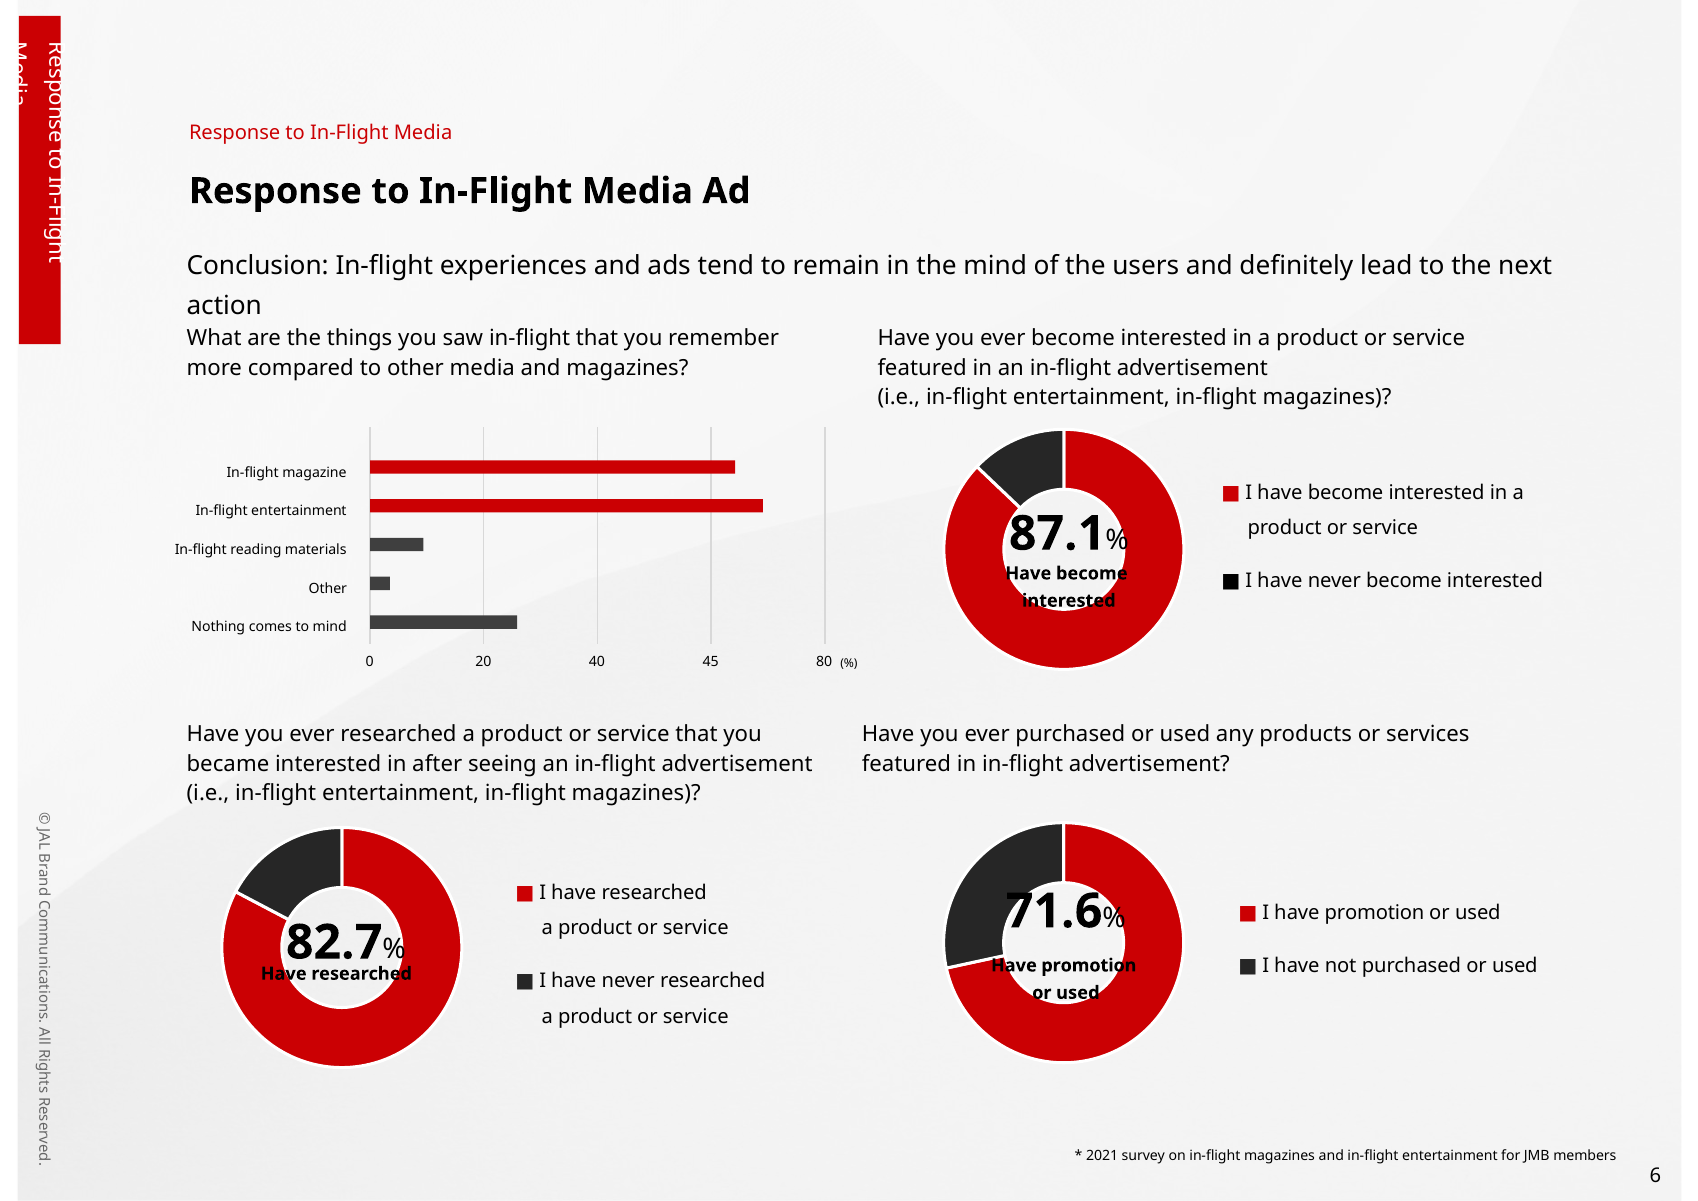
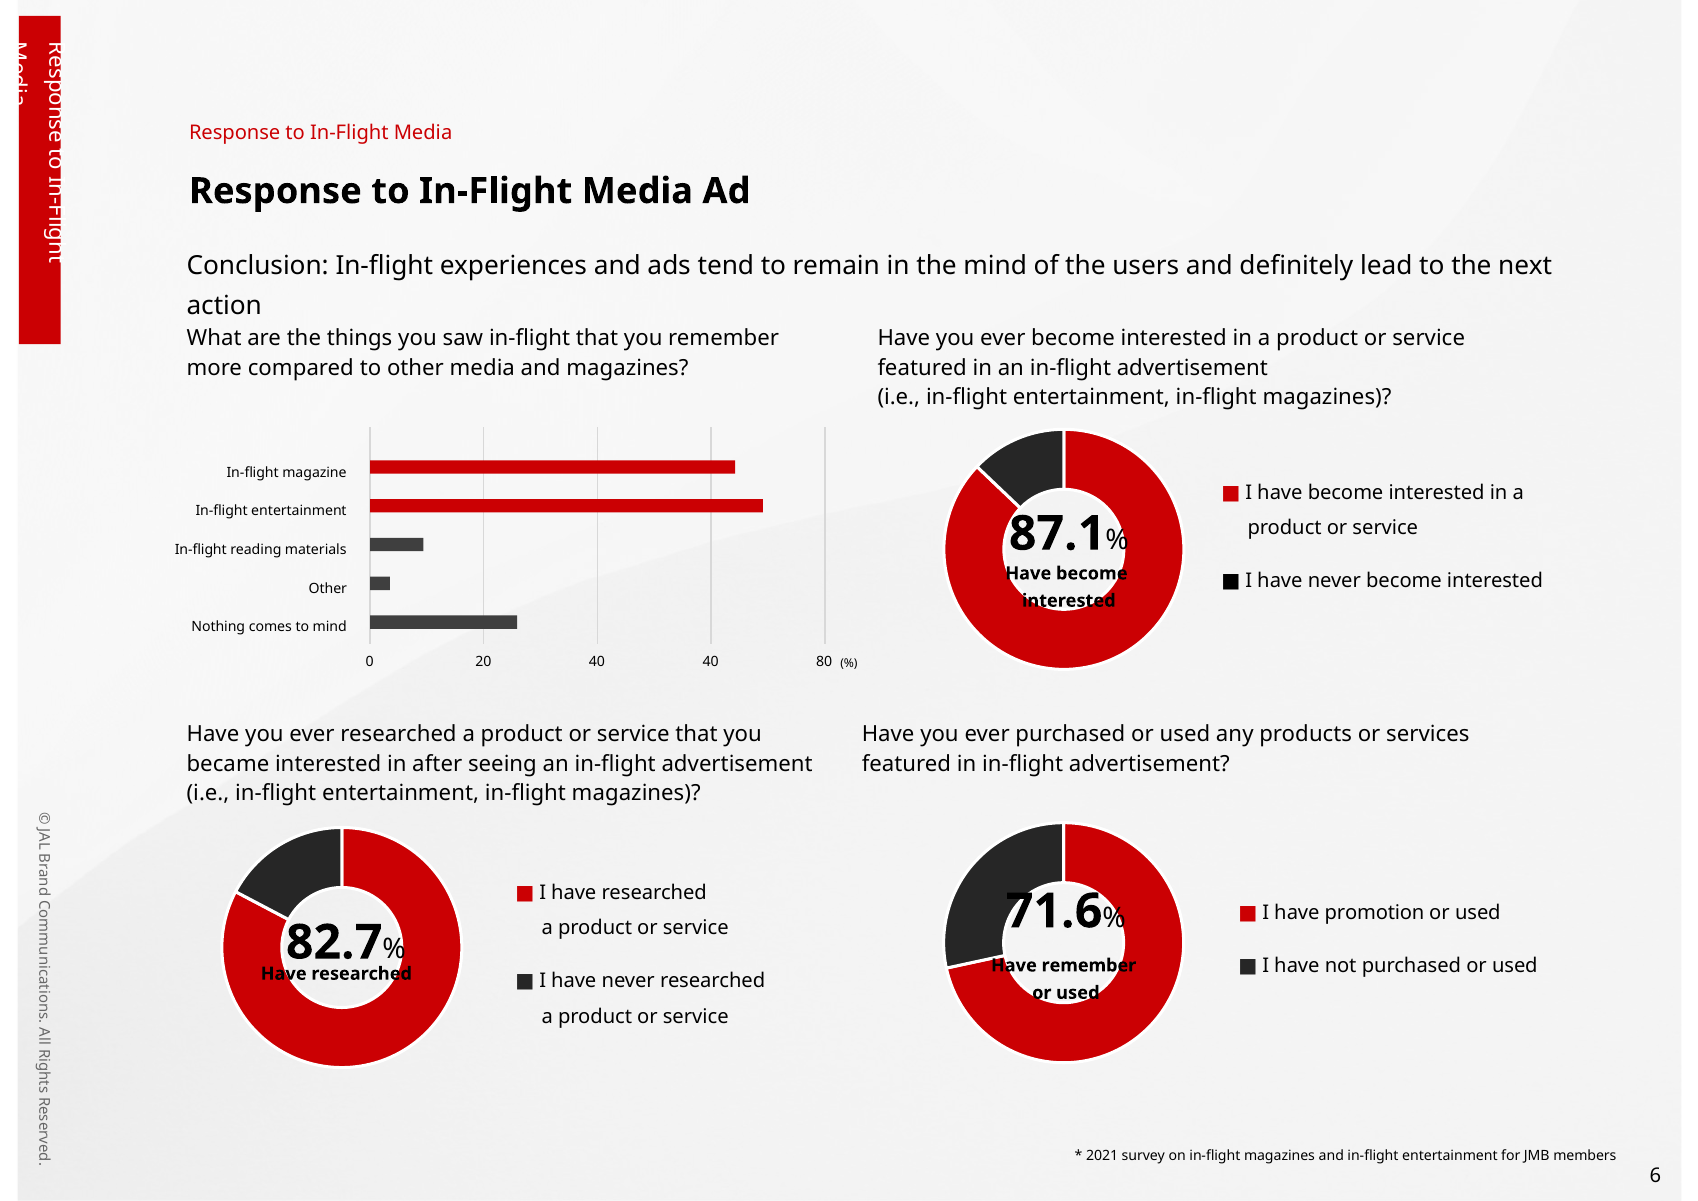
40 45: 45 -> 40 (711, 662)
promotion: promotion -> remember (1089, 965)
